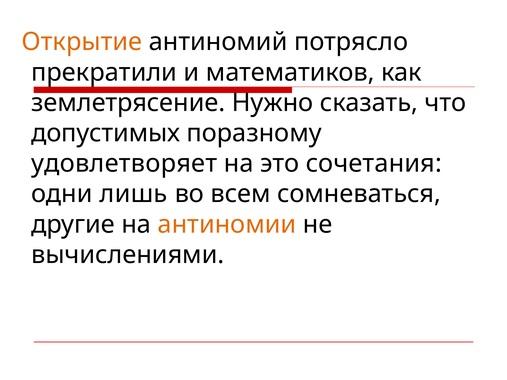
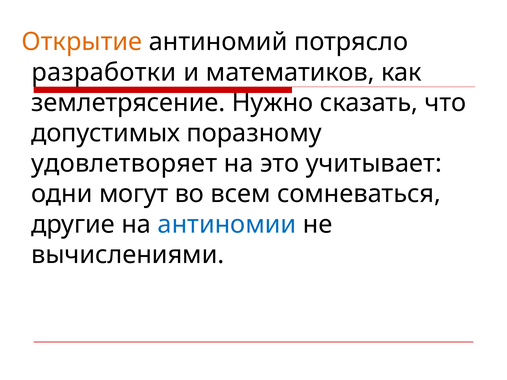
прекратили: прекратили -> разработки (104, 72)
сочетания: сочетания -> учитывает (374, 164)
лишь: лишь -> могут (134, 194)
антиномии colour: orange -> blue (227, 224)
